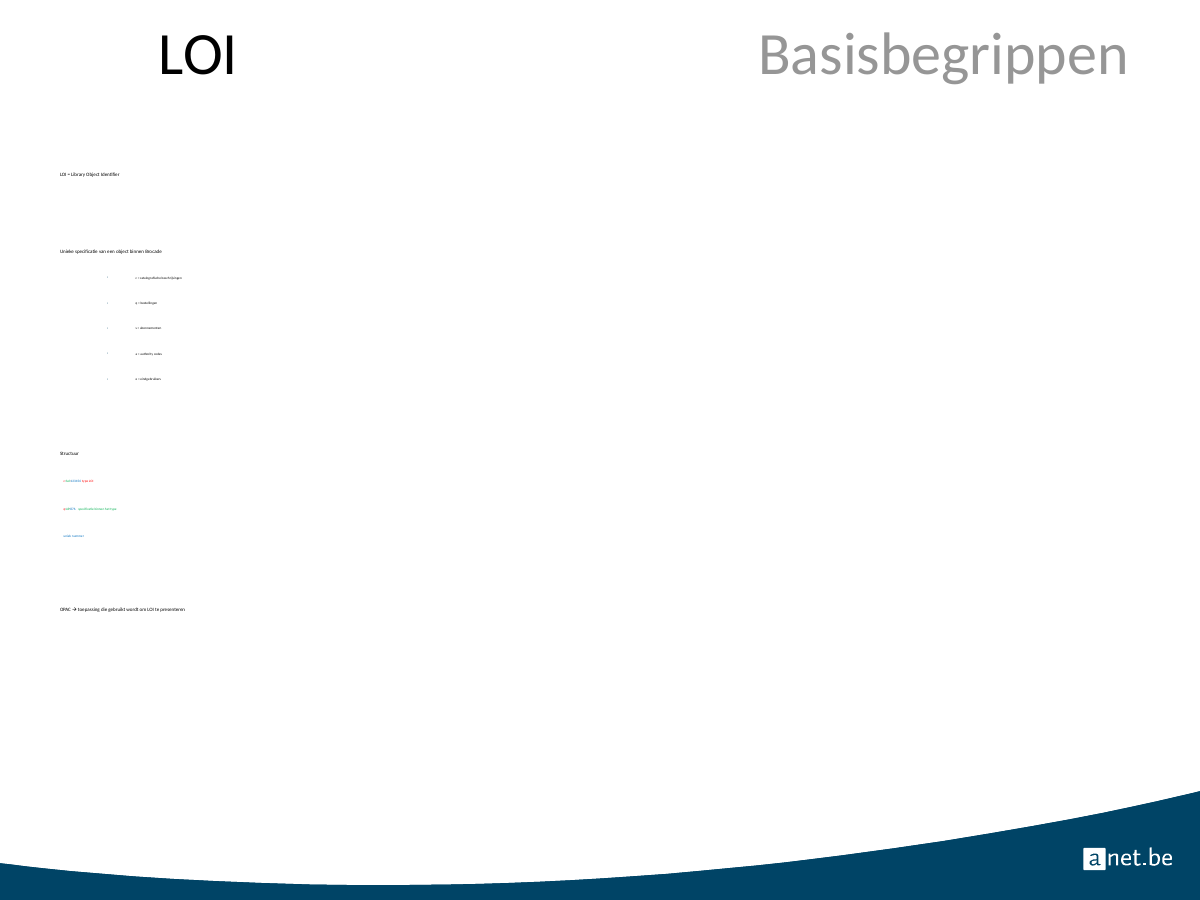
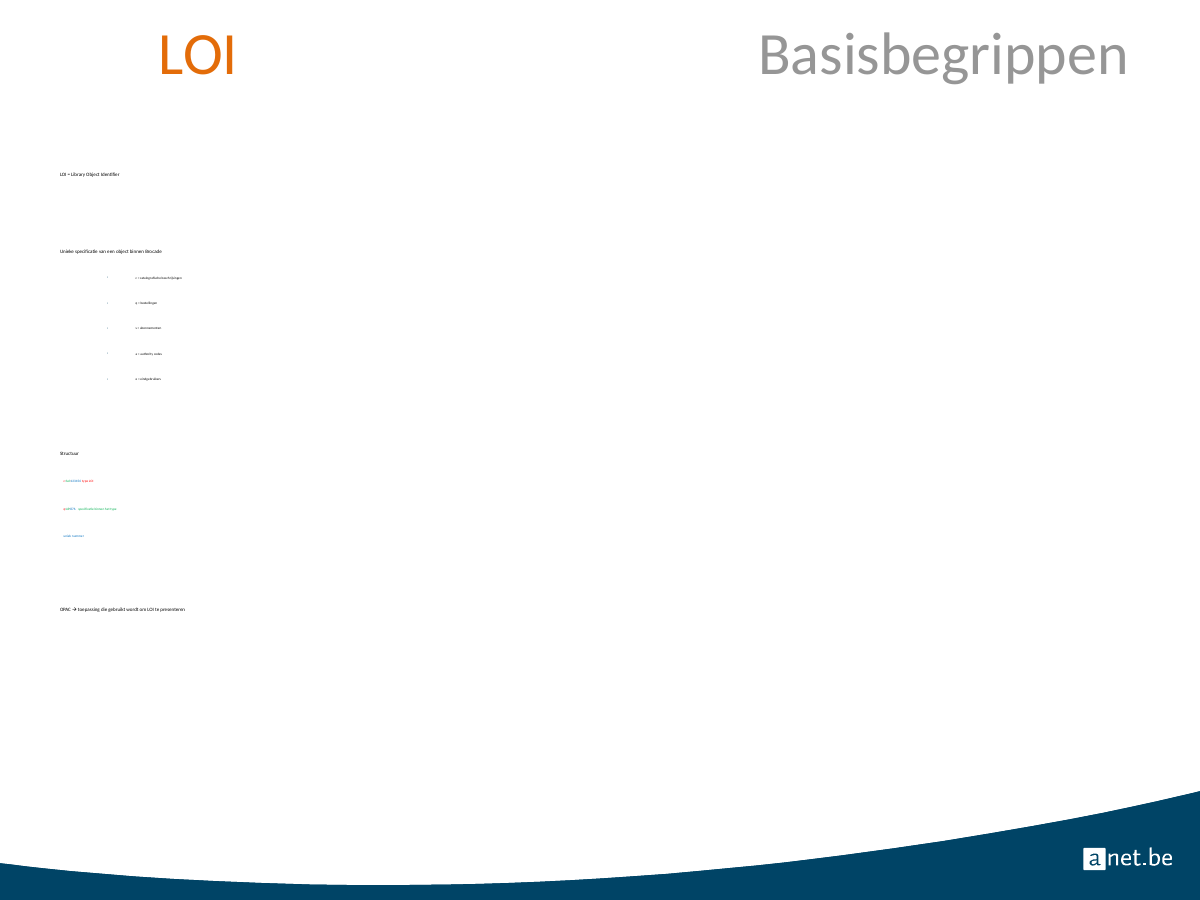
LOI colour: black -> orange (198, 54)
